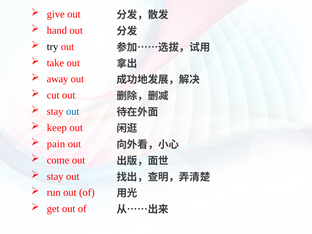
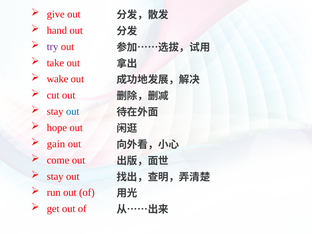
try colour: black -> purple (53, 47)
away: away -> wake (57, 79)
keep: keep -> hope (57, 128)
pain: pain -> gain (56, 144)
